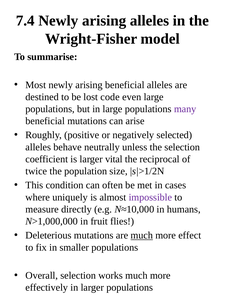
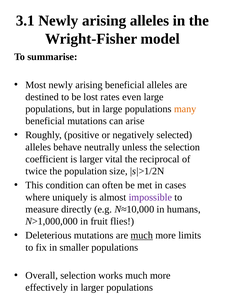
7.4: 7.4 -> 3.1 (25, 21)
code: code -> rates (110, 97)
many colour: purple -> orange (185, 109)
effect: effect -> limits (190, 235)
